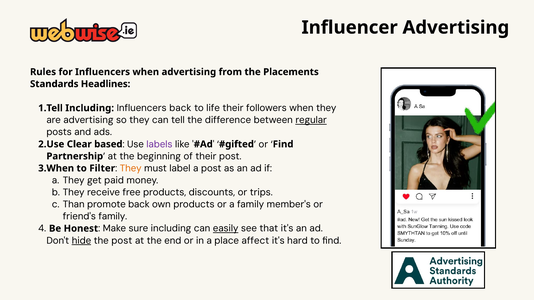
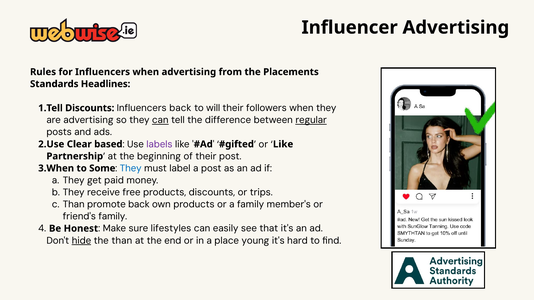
Including: Including -> Discounts (90, 108)
life: life -> will (213, 108)
can underline: none -> present (160, 120)
Find: Find -> Like (283, 144)
Filter: Filter -> Some (102, 168)
They colour: orange -> blue (131, 168)
sure including: including -> lifestyles (171, 229)
easily underline: present -> none (226, 229)
the post: post -> than (122, 241)
affect: affect -> young (255, 241)
